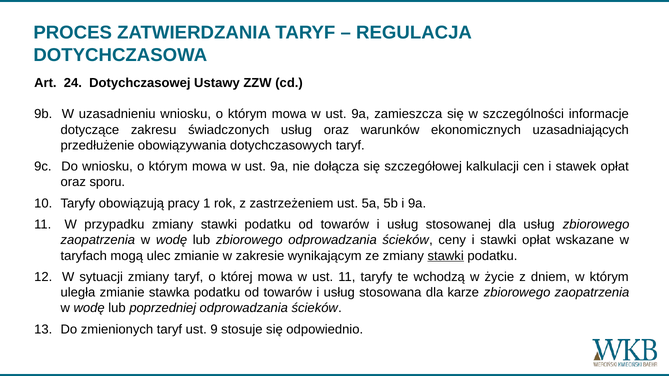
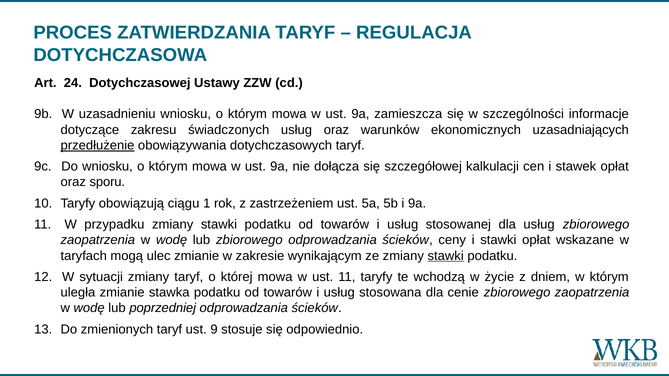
przedłużenie underline: none -> present (97, 145)
pracy: pracy -> ciągu (184, 204)
karze: karze -> cenie (463, 293)
